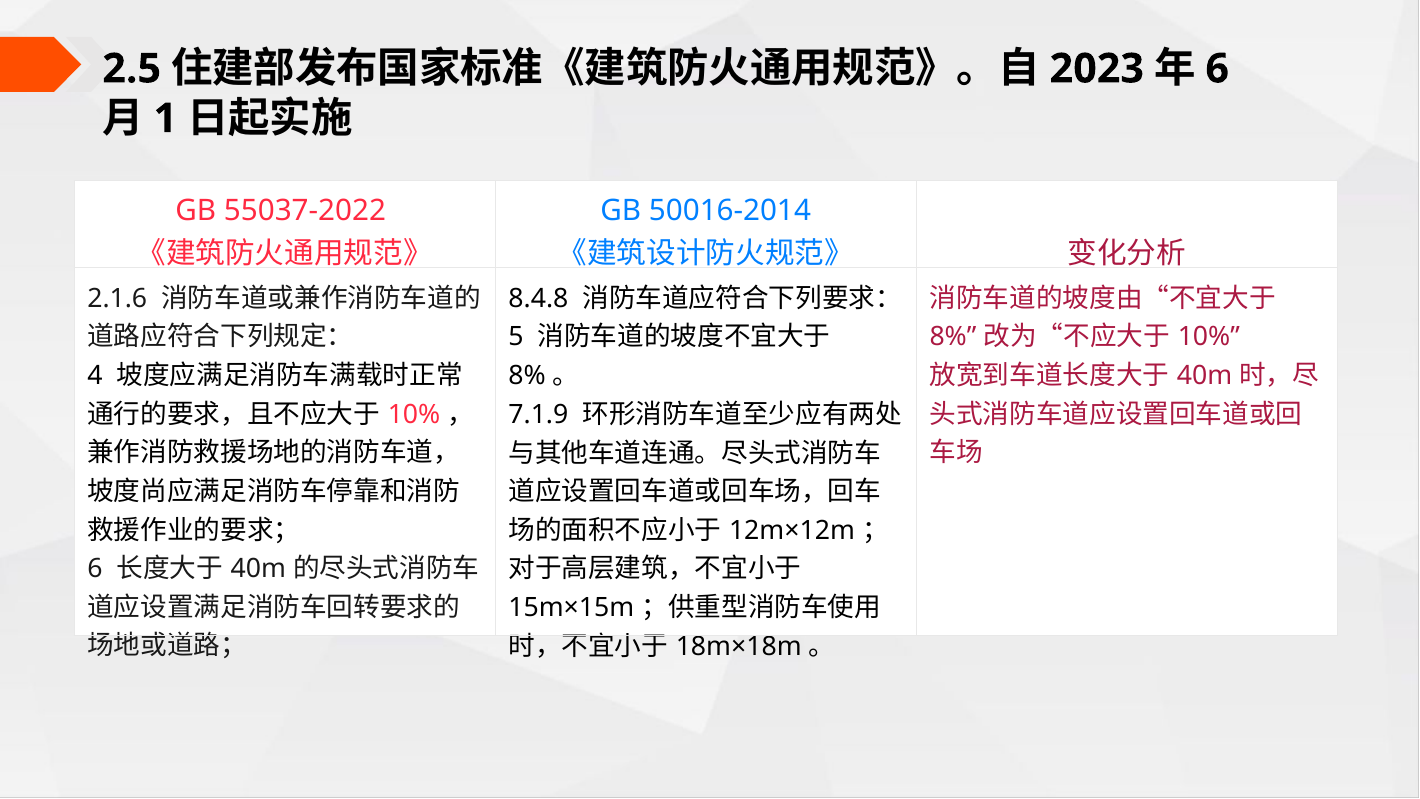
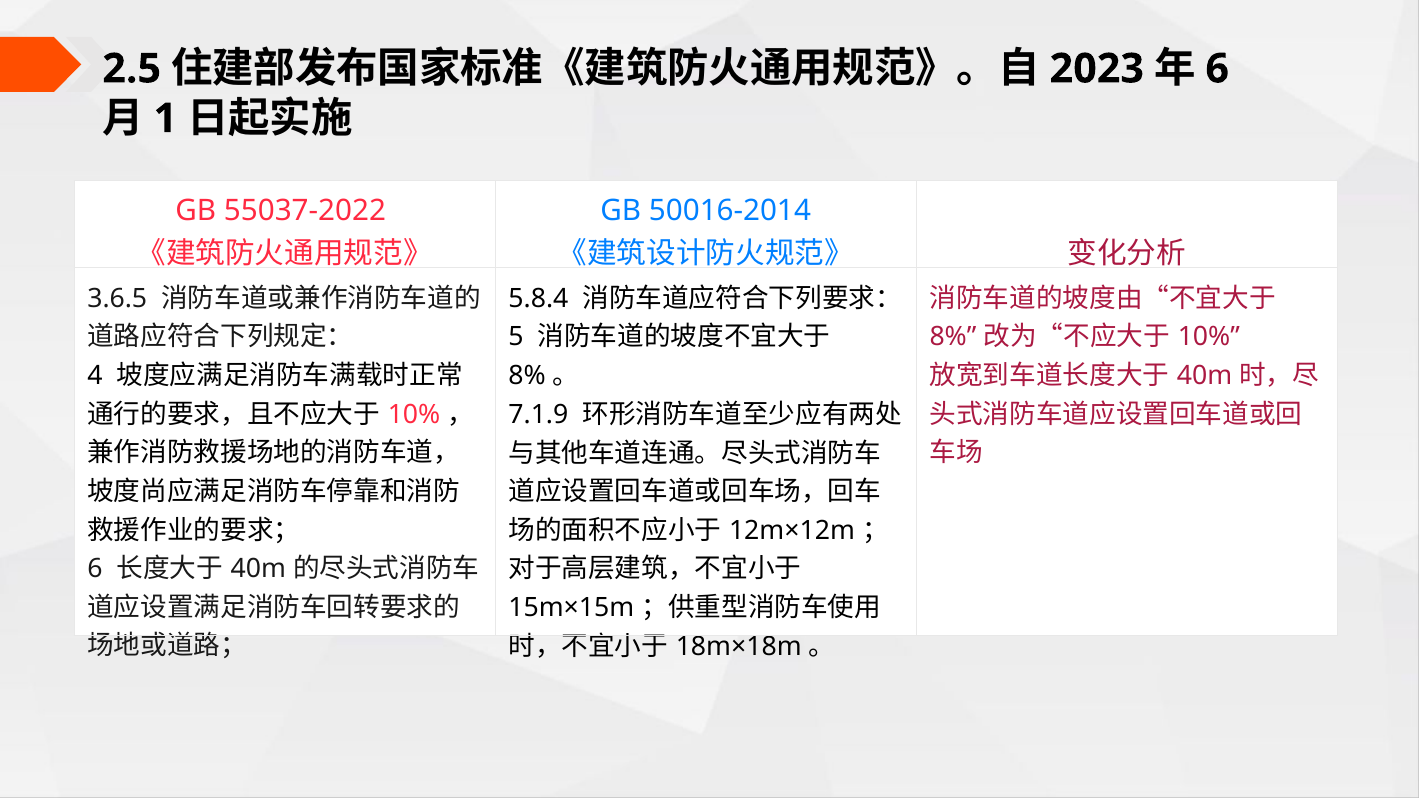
2.1.6: 2.1.6 -> 3.6.5 (117, 298)
8.4.8: 8.4.8 -> 5.8.4 (538, 298)
